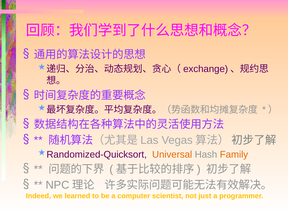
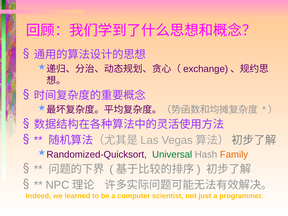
Universal colour: orange -> green (172, 154)
